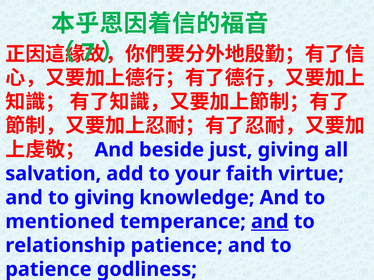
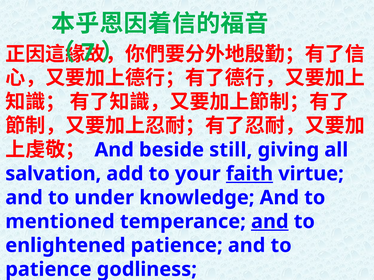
just: just -> still (231, 150)
faith underline: none -> present (250, 174)
to giving: giving -> under (104, 198)
relationship: relationship -> enlightened (65, 246)
